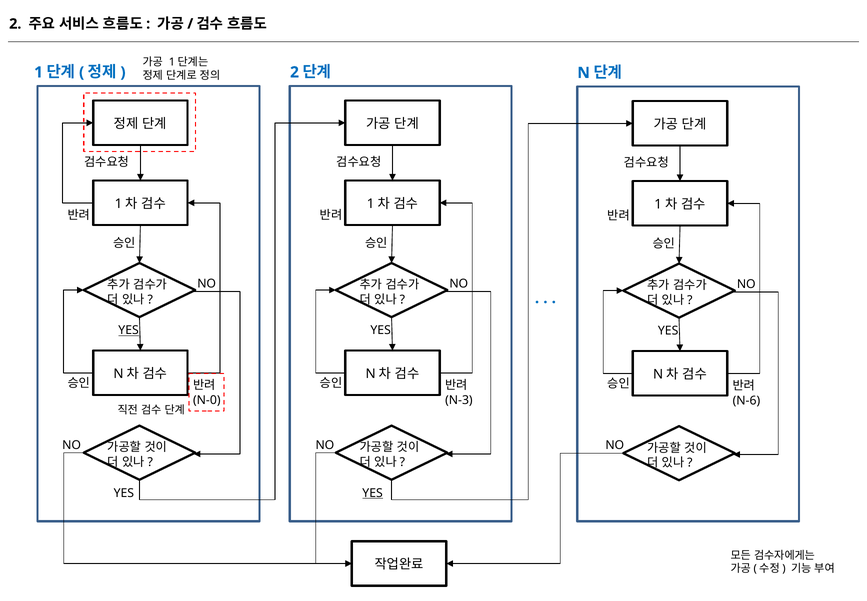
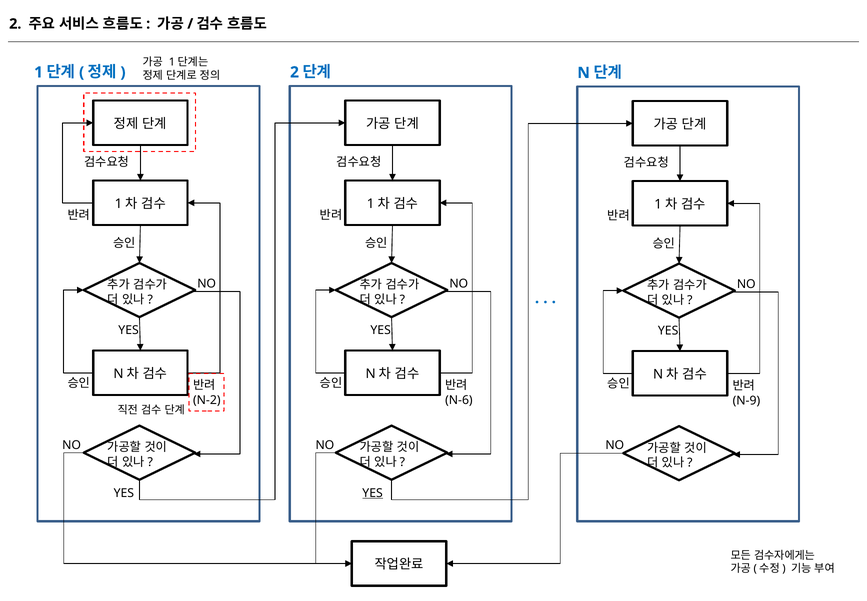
YES underline: present -> none (129, 330)
N-0: N-0 -> N-2 (207, 400)
N-3: N-3 -> N-6 (459, 400)
N-6: N-6 -> N-9 (746, 400)
